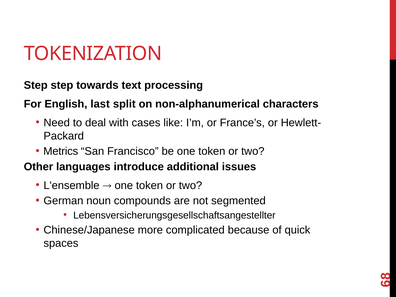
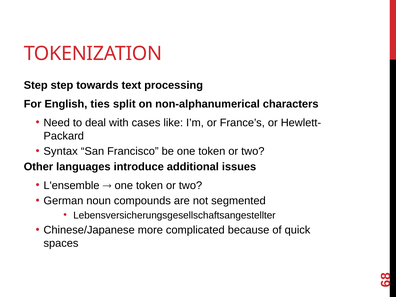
last: last -> ties (100, 104)
Metrics: Metrics -> Syntax (61, 151)
